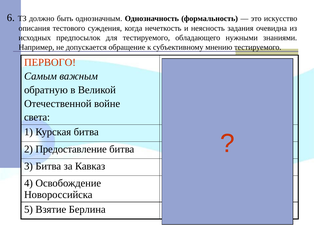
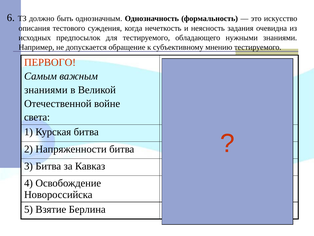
обратную: обратную -> знаниями (46, 90)
Предоставление: Предоставление -> Напряженности (71, 149)
